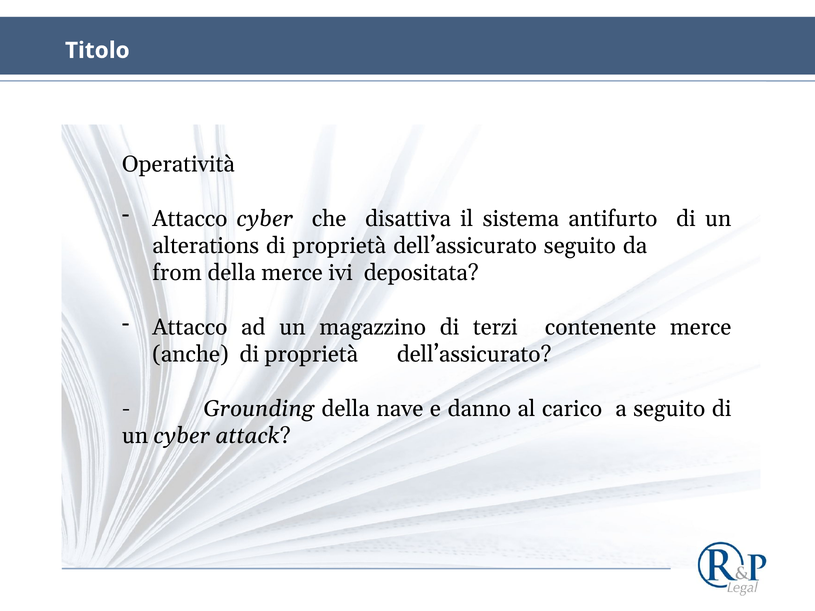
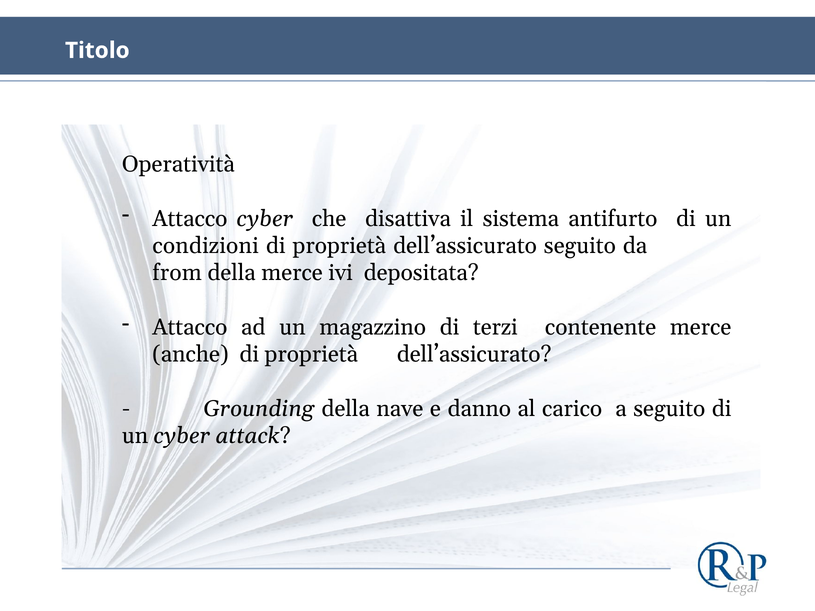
alterations: alterations -> condizioni (206, 246)
